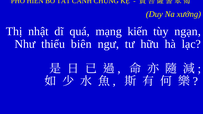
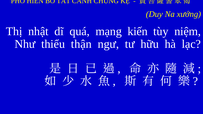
ngạn: ngạn -> niệm (188, 31)
biên: biên -> thận (81, 44)
